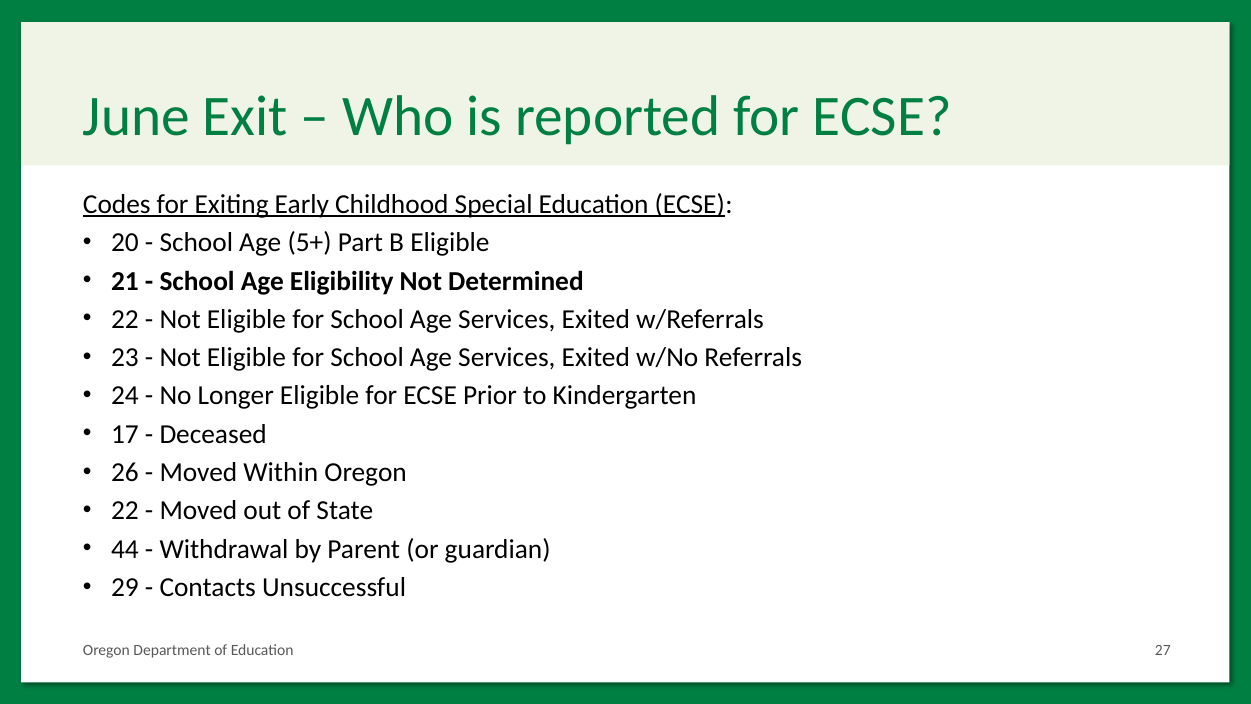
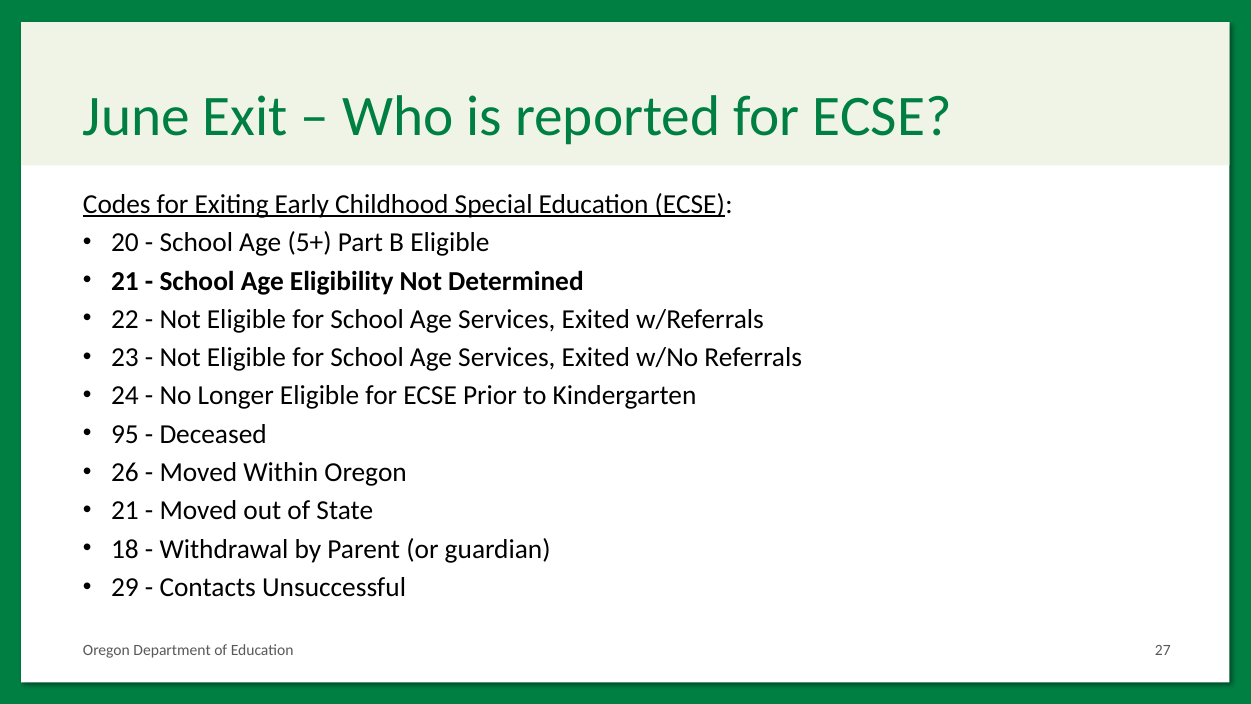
17: 17 -> 95 (125, 434)
22: 22 -> 21 (125, 511)
44: 44 -> 18 (125, 549)
